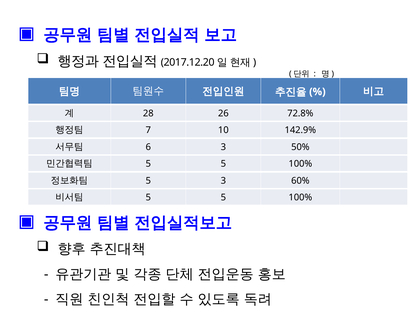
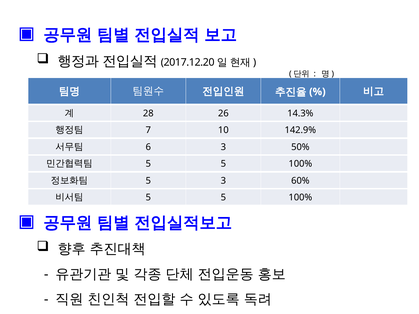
72.8%: 72.8% -> 14.3% (300, 114)
